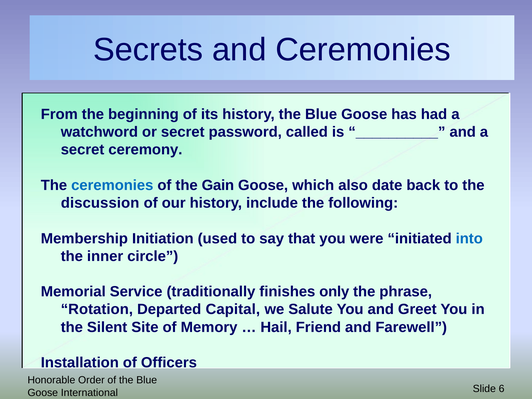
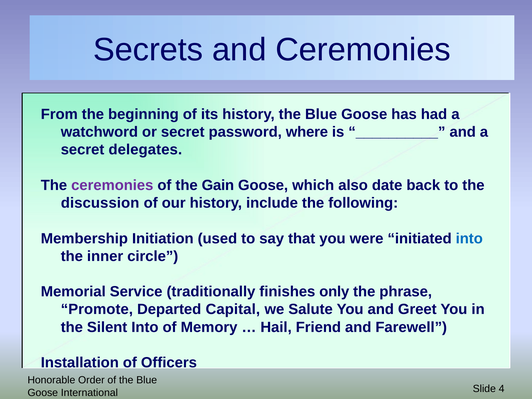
called: called -> where (307, 132)
ceremony: ceremony -> delegates (145, 150)
ceremonies colour: blue -> purple (112, 185)
Rotation: Rotation -> Promote (97, 309)
Silent Site: Site -> Into (145, 327)
6: 6 -> 4 (502, 389)
